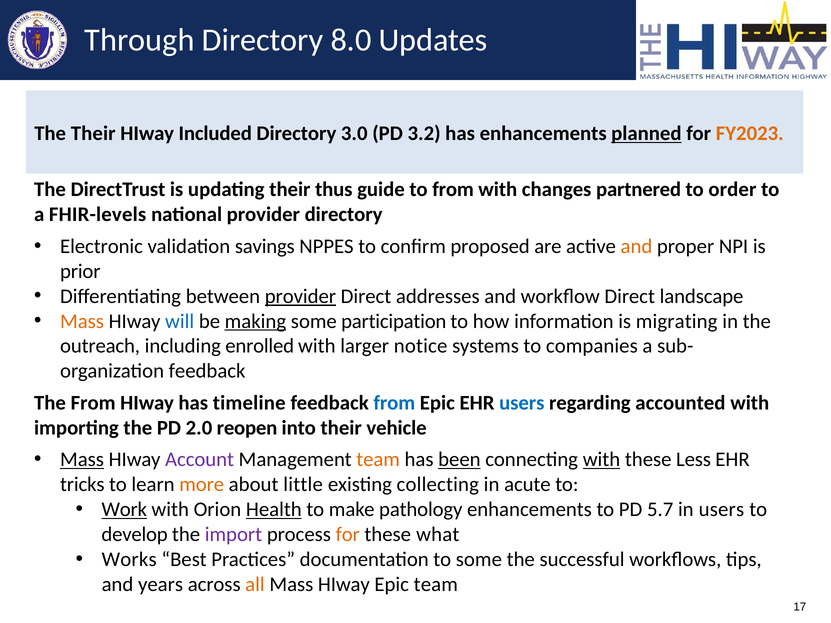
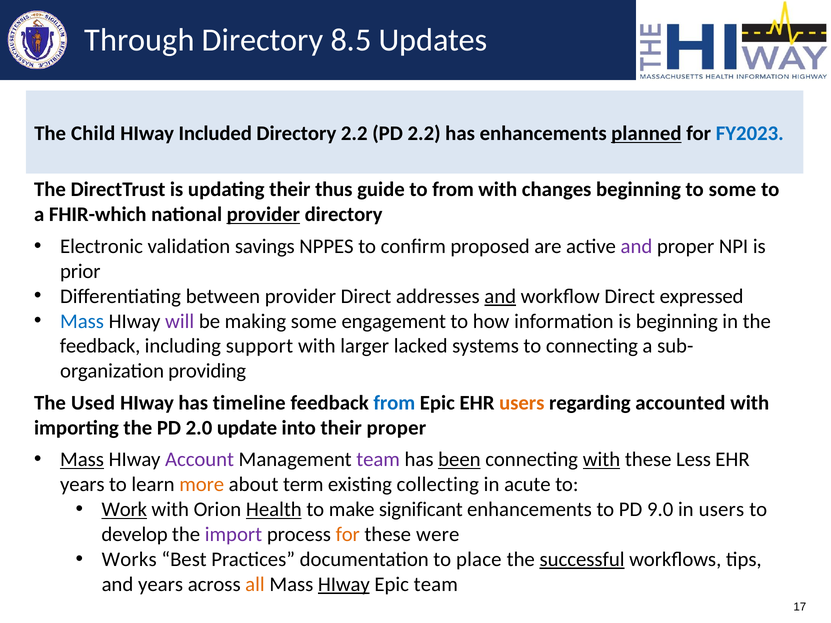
8.0: 8.0 -> 8.5 (351, 40)
The Their: Their -> Child (93, 134)
Directory 3.0: 3.0 -> 2.2 (354, 134)
PD 3.2: 3.2 -> 2.2 (424, 134)
FY2023 colour: orange -> blue (750, 134)
changes partnered: partnered -> beginning (639, 190)
to order: order -> some (732, 190)
FHIR-levels: FHIR-levels -> FHIR-which (98, 215)
provider underline: none -> present (263, 215)
and colour: orange -> purple (636, 247)
provider underline: present -> none (300, 296)
and underline: none -> present (500, 296)
landscape: landscape -> expressed (702, 296)
Mass colour: orange -> blue (82, 321)
will colour: blue -> purple (180, 321)
making underline: present -> none (255, 321)
participation: participation -> engagement (394, 321)
is migrating: migrating -> beginning (677, 321)
outreach: outreach -> feedback (100, 346)
enrolled: enrolled -> support (259, 346)
notice: notice -> lacked (421, 346)
to companies: companies -> connecting (592, 346)
feedback: feedback -> providing (207, 371)
The From: From -> Used (93, 403)
users colour: blue -> orange (522, 403)
reopen: reopen -> update (247, 428)
their vehicle: vehicle -> proper (396, 428)
team colour: orange -> purple (378, 460)
tricks: tricks -> years (82, 485)
little: little -> term (303, 485)
pathology: pathology -> significant (421, 510)
5.7: 5.7 -> 9.0 (660, 510)
what: what -> were (438, 535)
to some: some -> place (479, 560)
successful underline: none -> present (582, 560)
HIway underline: none -> present (344, 584)
